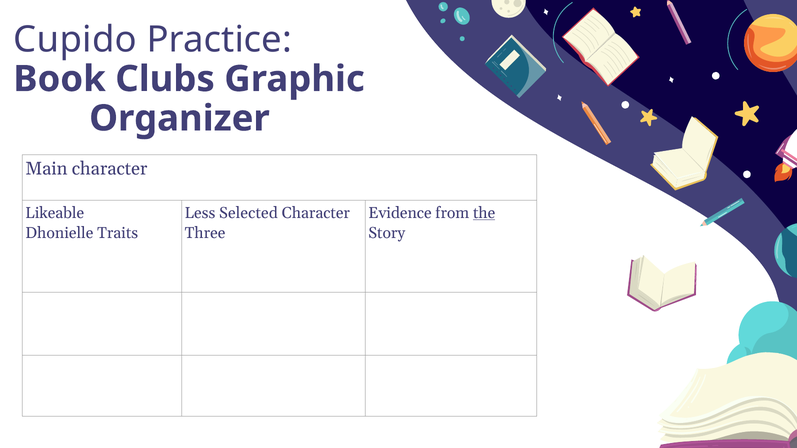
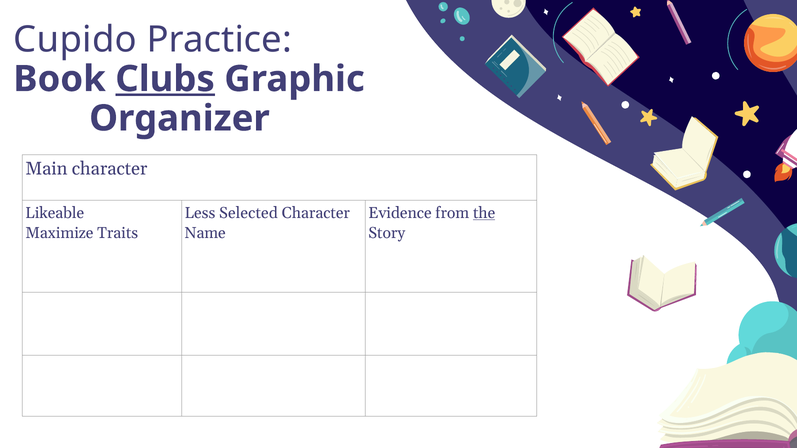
Clubs underline: none -> present (165, 79)
Dhonielle: Dhonielle -> Maximize (59, 233)
Three: Three -> Name (205, 233)
